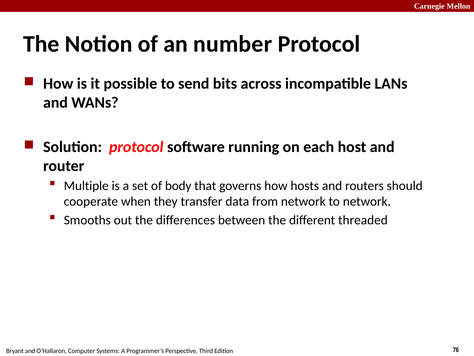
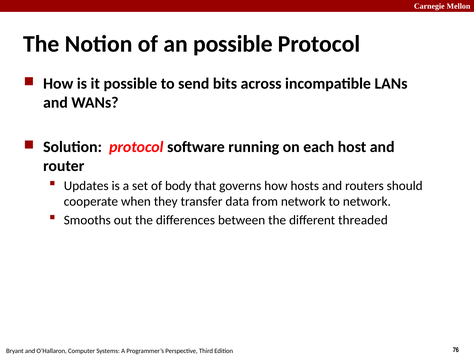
an number: number -> possible (233, 44)
Multiple: Multiple -> Updates (86, 186)
